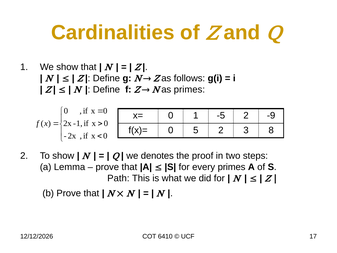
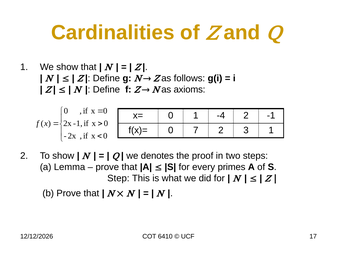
as primes: primes -> axioms (189, 89)
-5: -5 -> -4 (221, 116)
-9: -9 -> -1 (271, 116)
5: 5 -> 7 (196, 130)
3 8: 8 -> 1 (271, 130)
Path: Path -> Step (118, 178)
